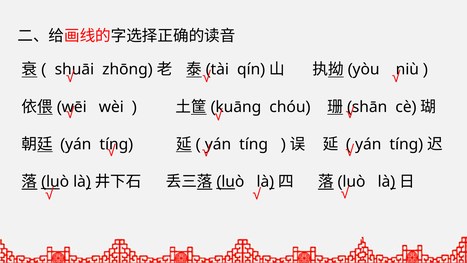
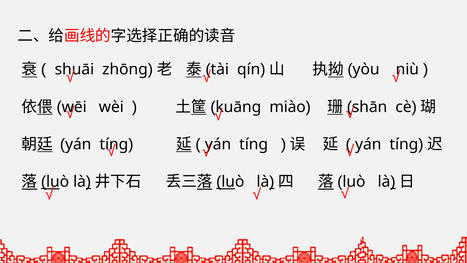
chóu: chóu -> miào (288, 107)
